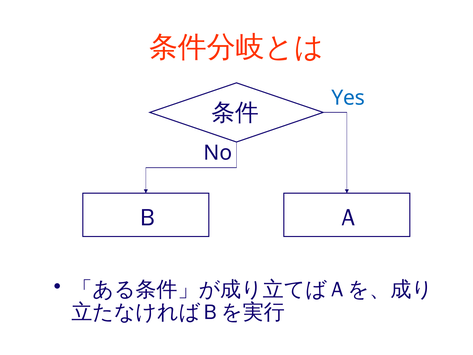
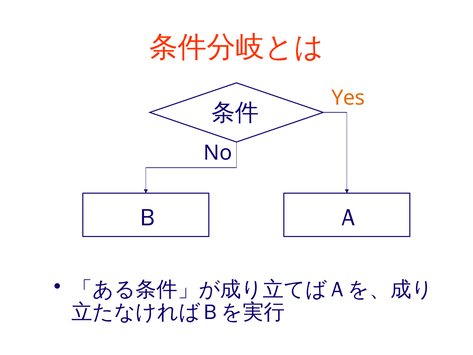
Yes colour: blue -> orange (348, 98)
